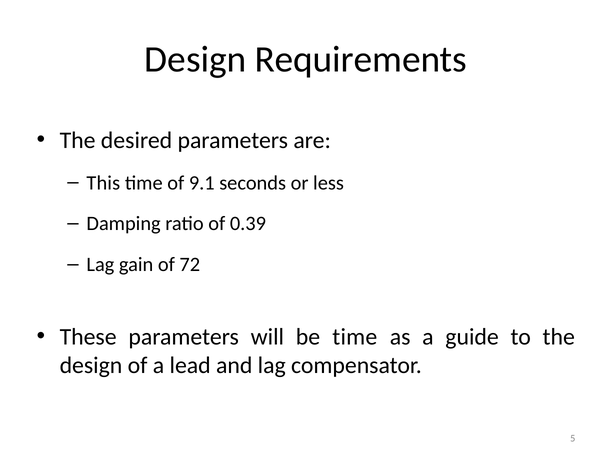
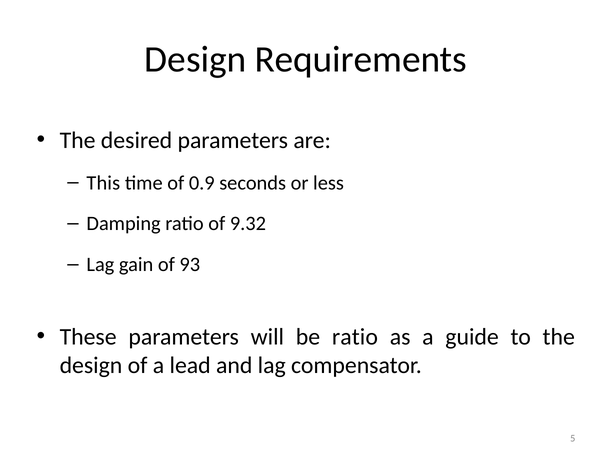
9.1: 9.1 -> 0.9 (202, 183)
0.39: 0.39 -> 9.32 (248, 224)
72: 72 -> 93 (190, 264)
be time: time -> ratio (355, 337)
